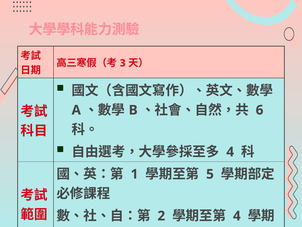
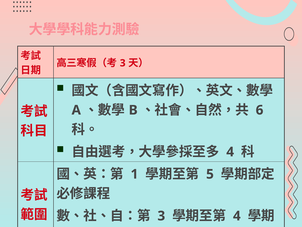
2: 2 -> 3 (161, 215)
